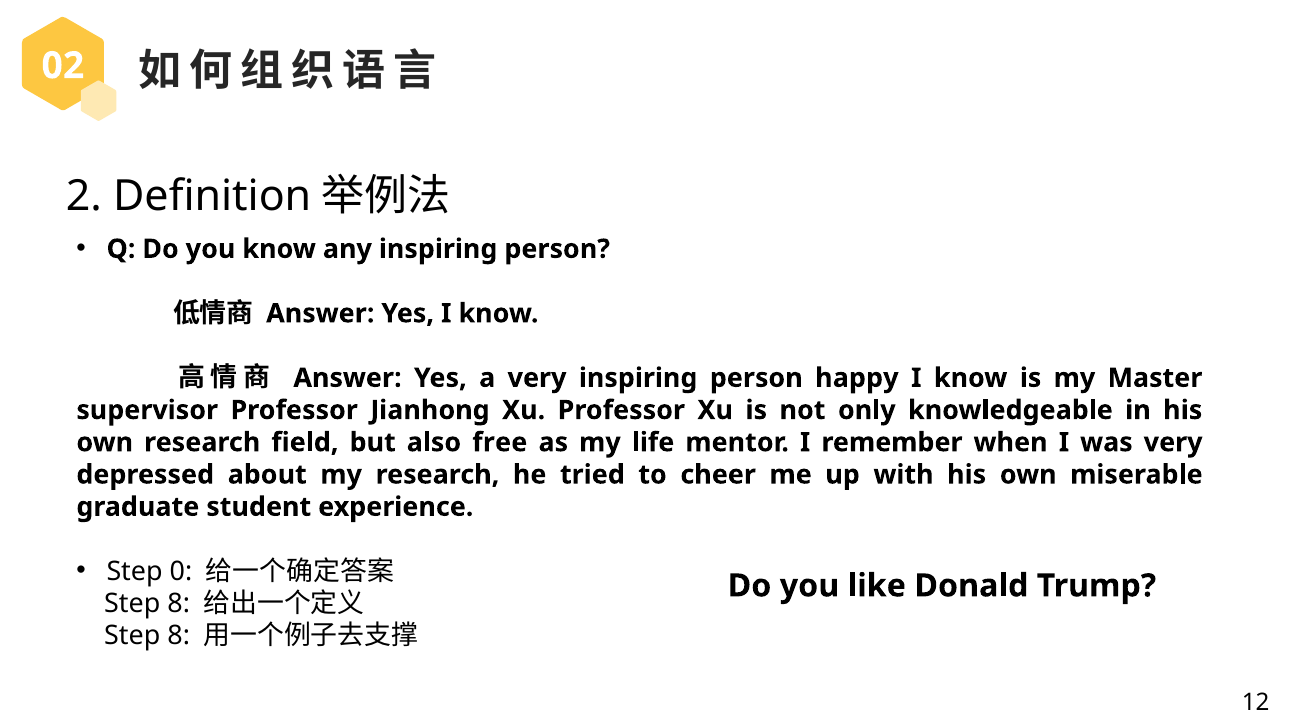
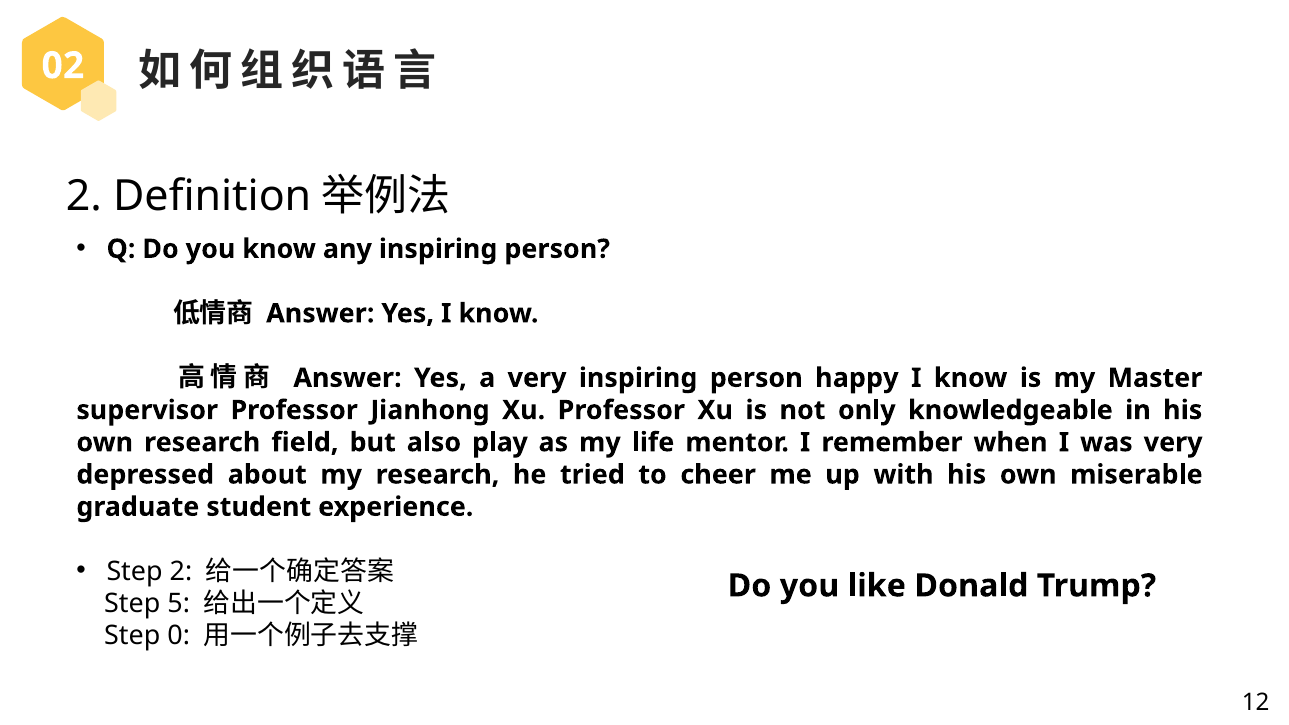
free: free -> play (500, 442)
Step 0: 0 -> 2 (181, 571)
8: 8 -> 5 (179, 604)
8: 8 -> 0 (179, 636)
